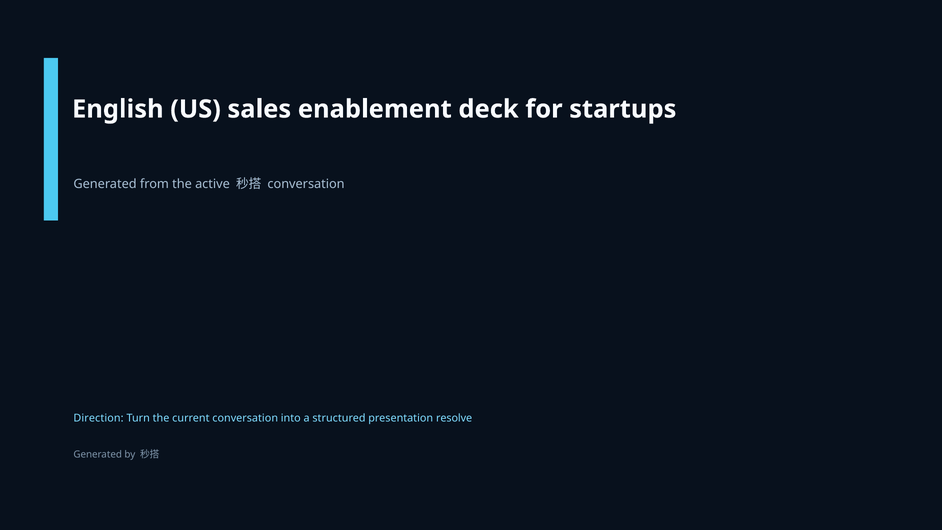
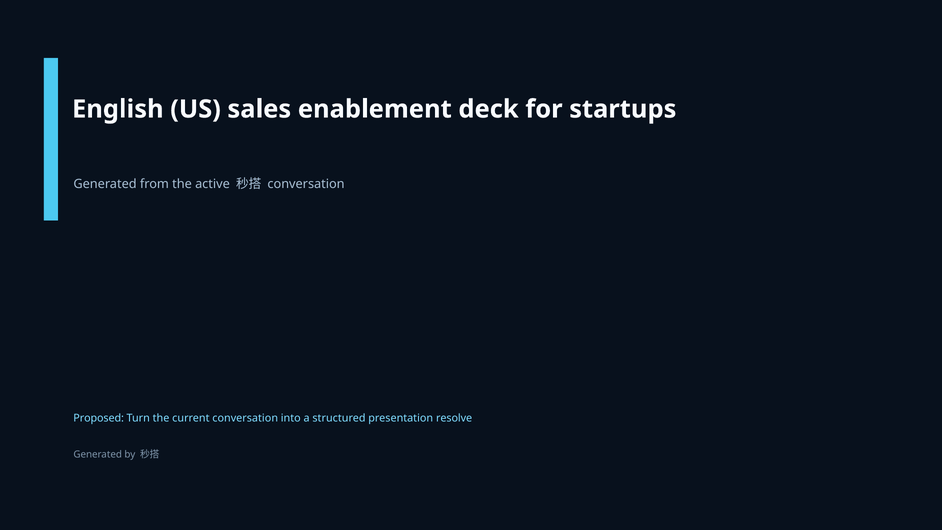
Direction: Direction -> Proposed (99, 418)
